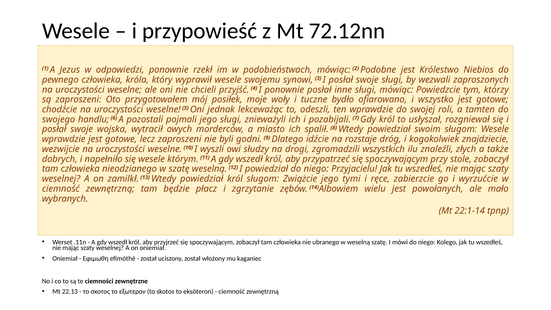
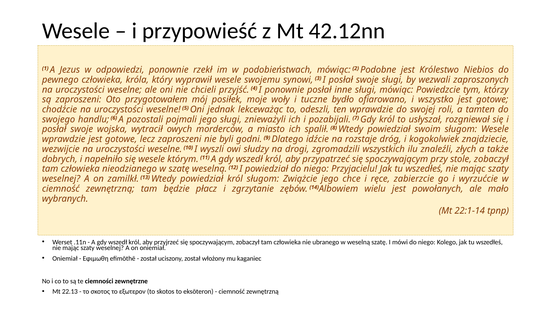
72.12nn: 72.12nn -> 42.12nn (347, 31)
tymi: tymi -> chce (352, 179)
